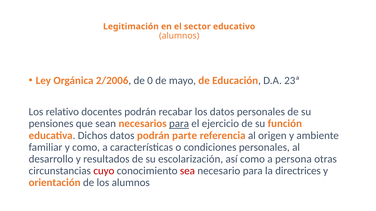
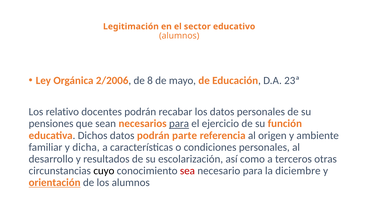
0: 0 -> 8 (150, 81)
y como: como -> dicha (86, 148)
persona: persona -> terceros (293, 159)
cuyo colour: red -> black (104, 171)
directrices: directrices -> diciembre (298, 171)
orientación underline: none -> present (55, 183)
